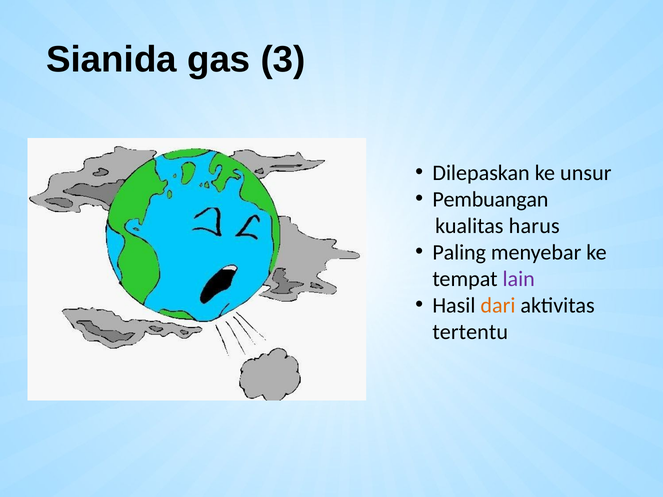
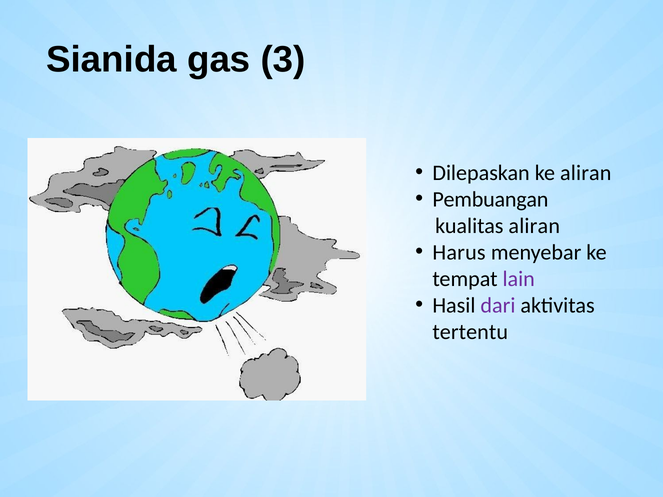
ke unsur: unsur -> aliran (586, 173)
kualitas harus: harus -> aliran (534, 226)
Paling: Paling -> Harus (459, 253)
dari colour: orange -> purple (498, 306)
